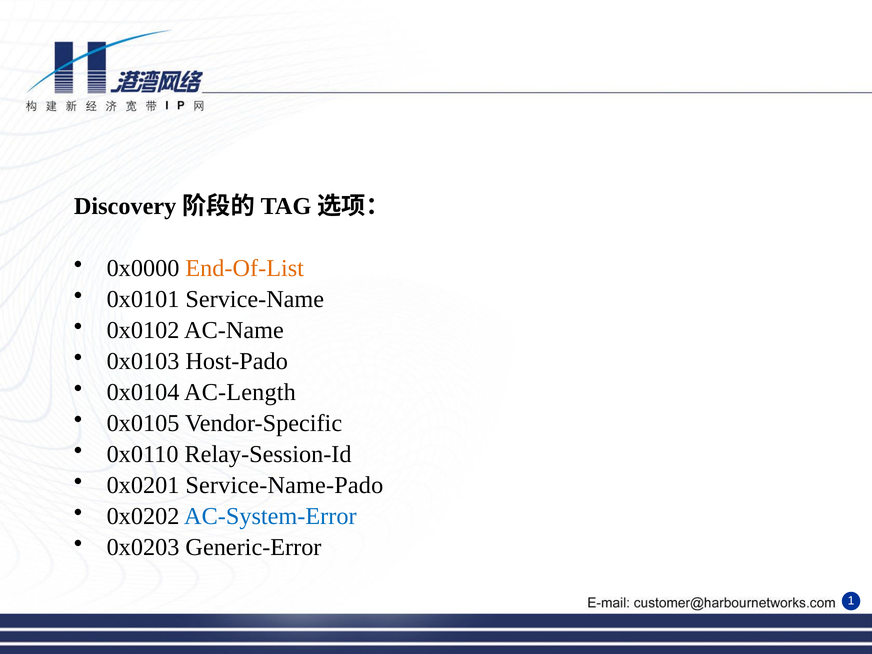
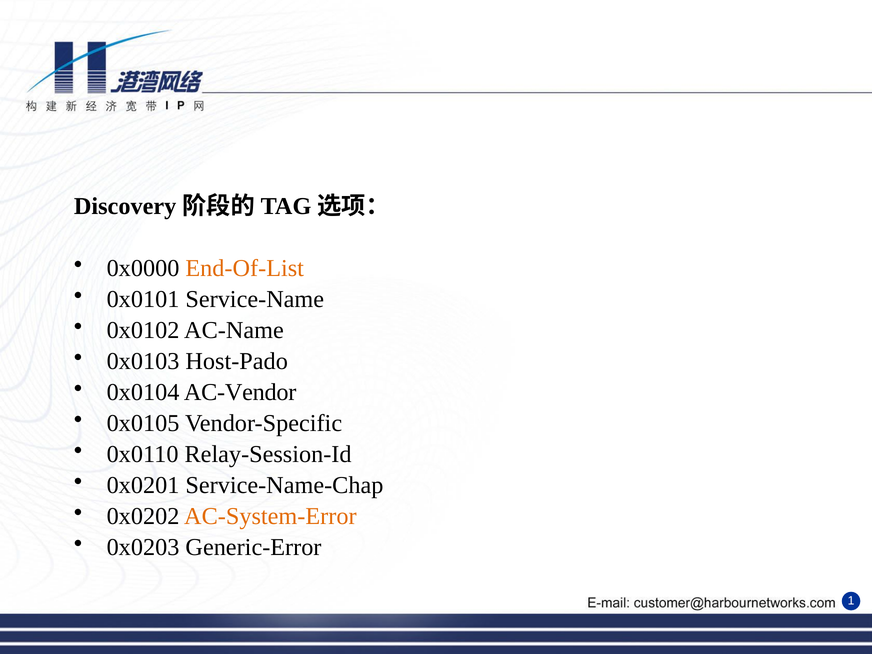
AC-Length: AC-Length -> AC-Vendor (240, 392)
Service-Name-Pado: Service-Name-Pado -> Service-Name-Chap (284, 485)
AC-System-Error colour: blue -> orange (270, 516)
